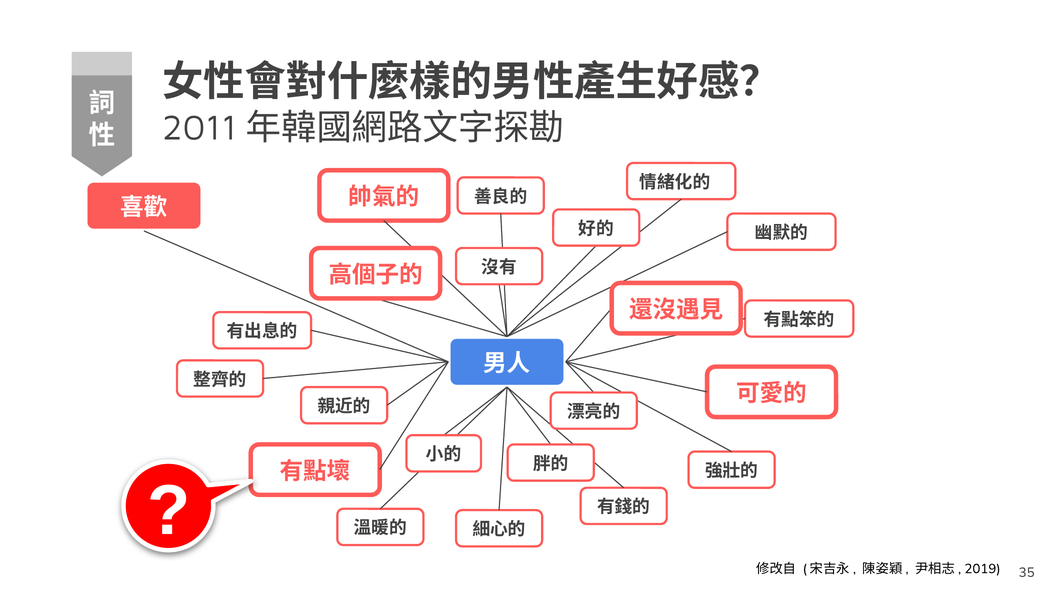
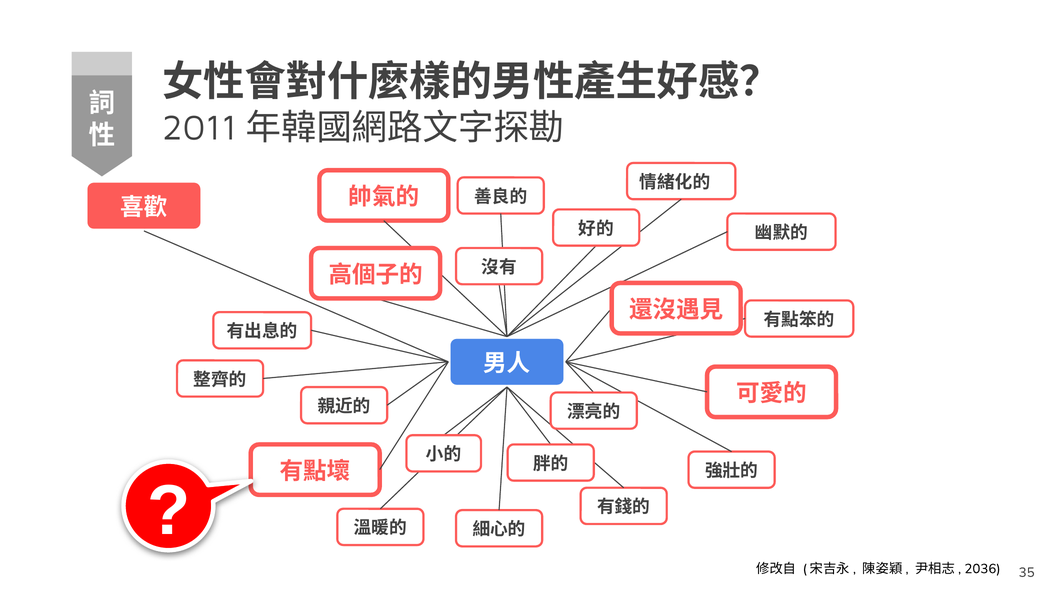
2019: 2019 -> 2036 (982, 569)
